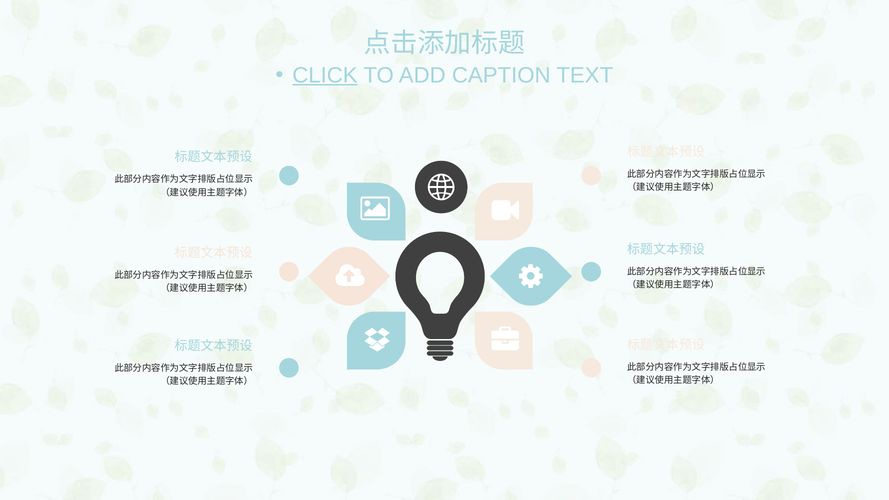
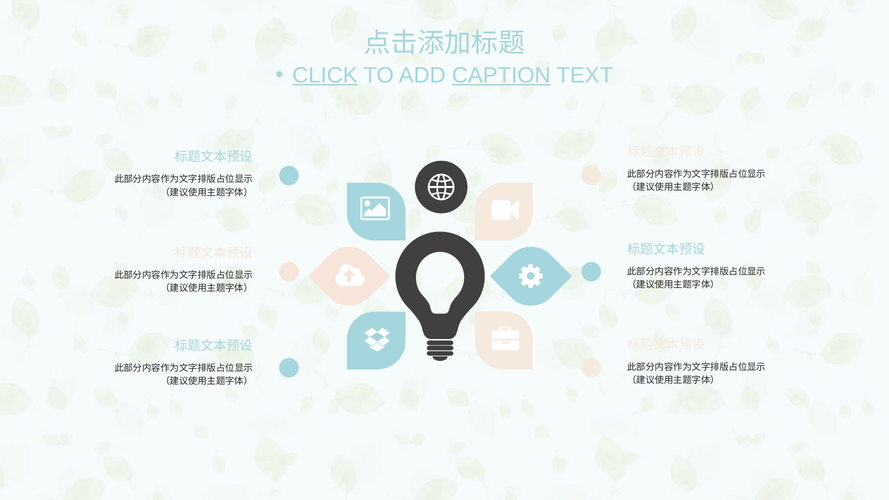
CAPTION underline: none -> present (501, 75)
